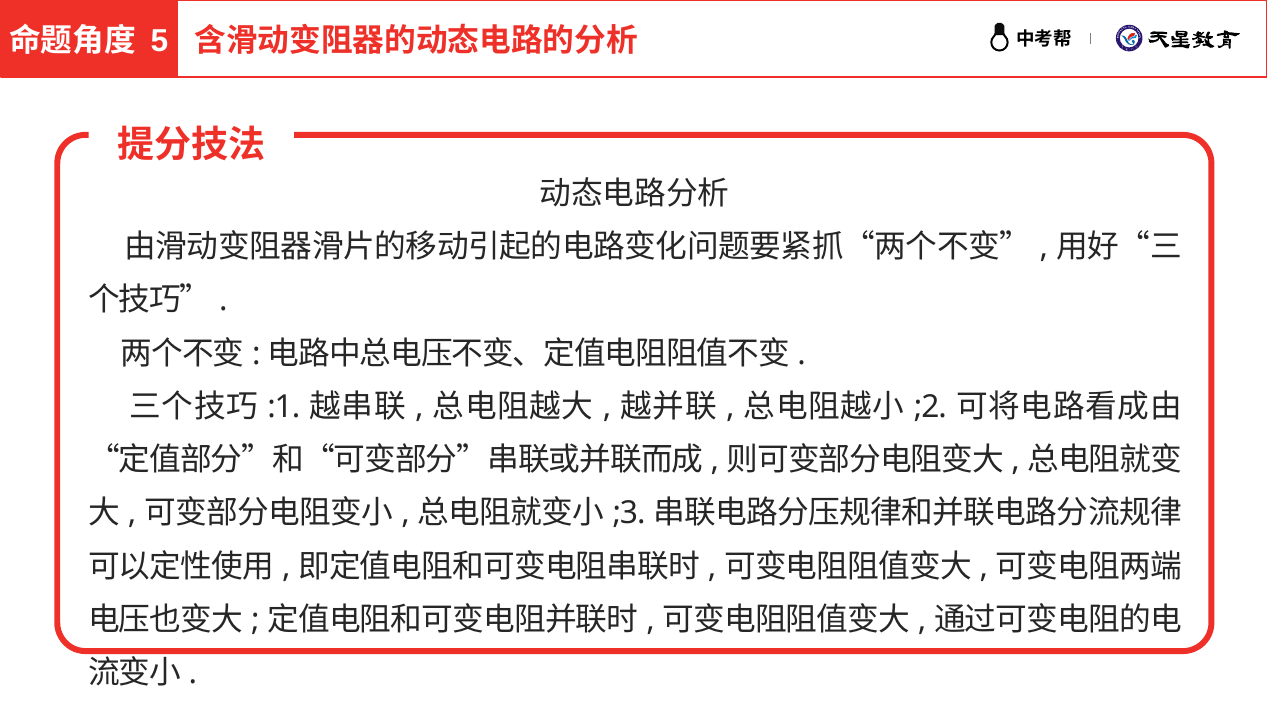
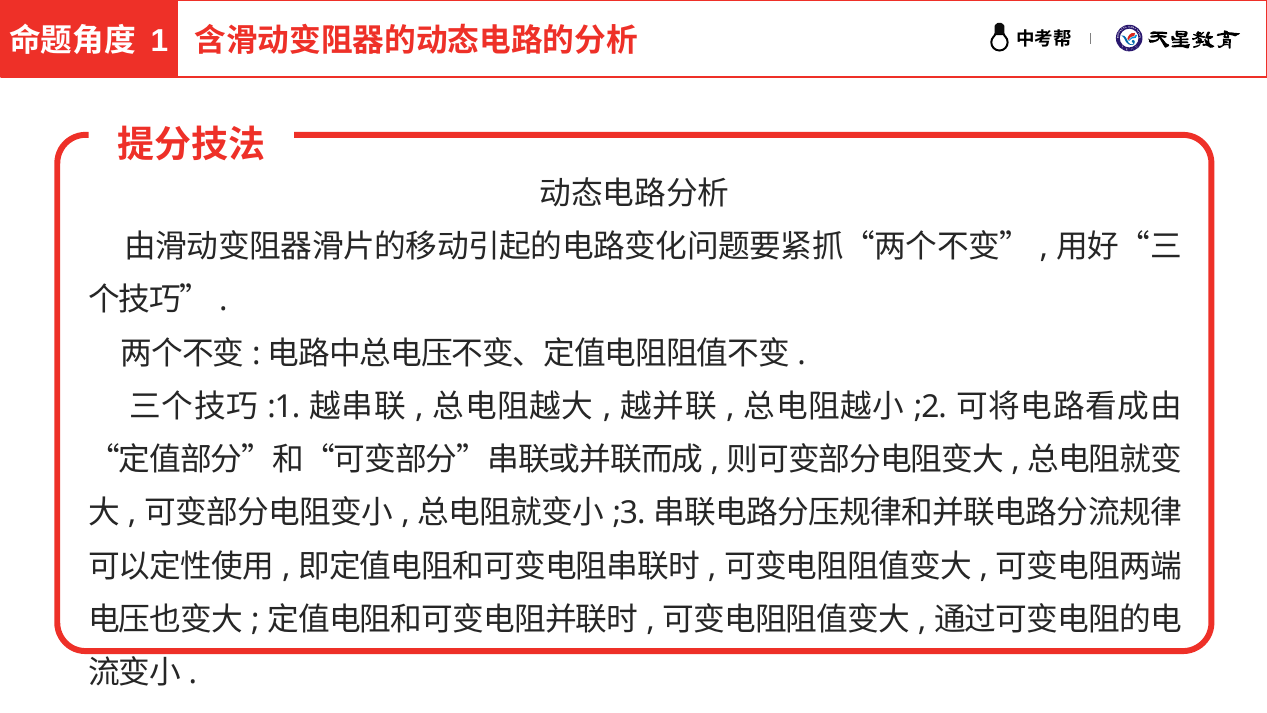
5: 5 -> 1 (159, 41)
